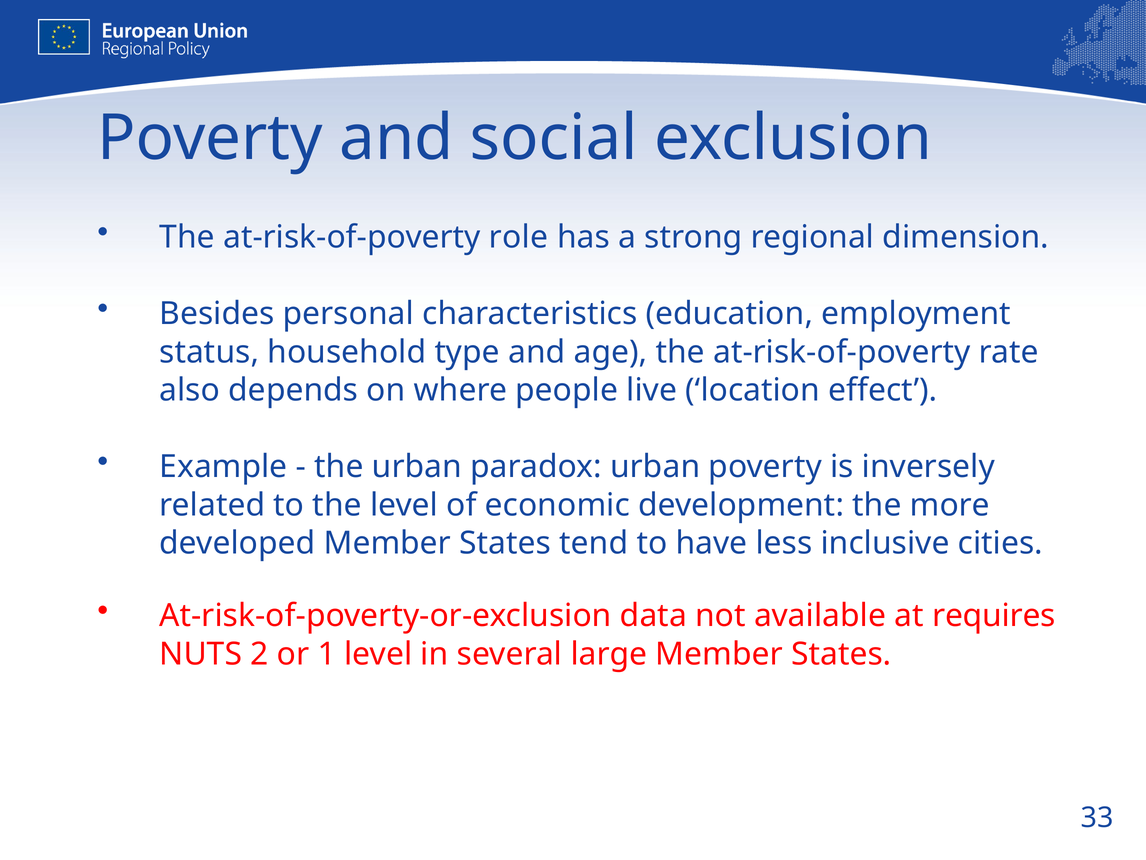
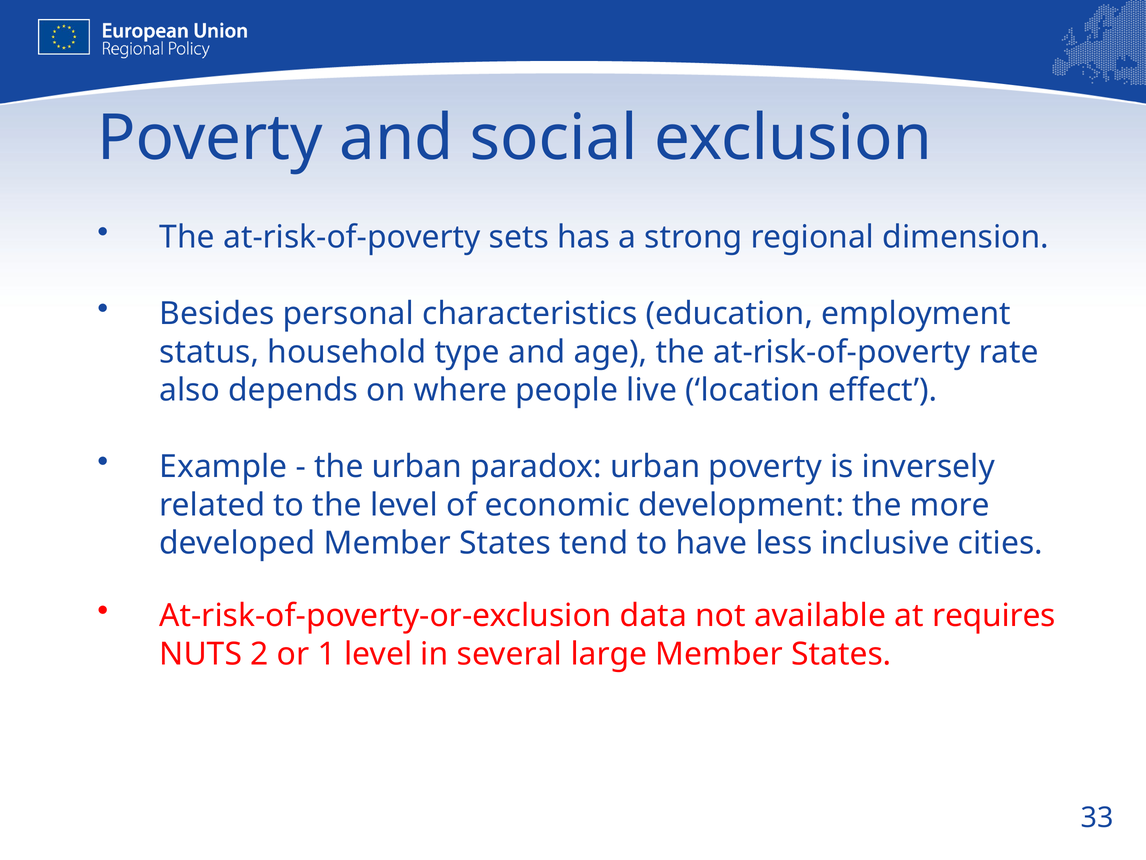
role: role -> sets (519, 237)
